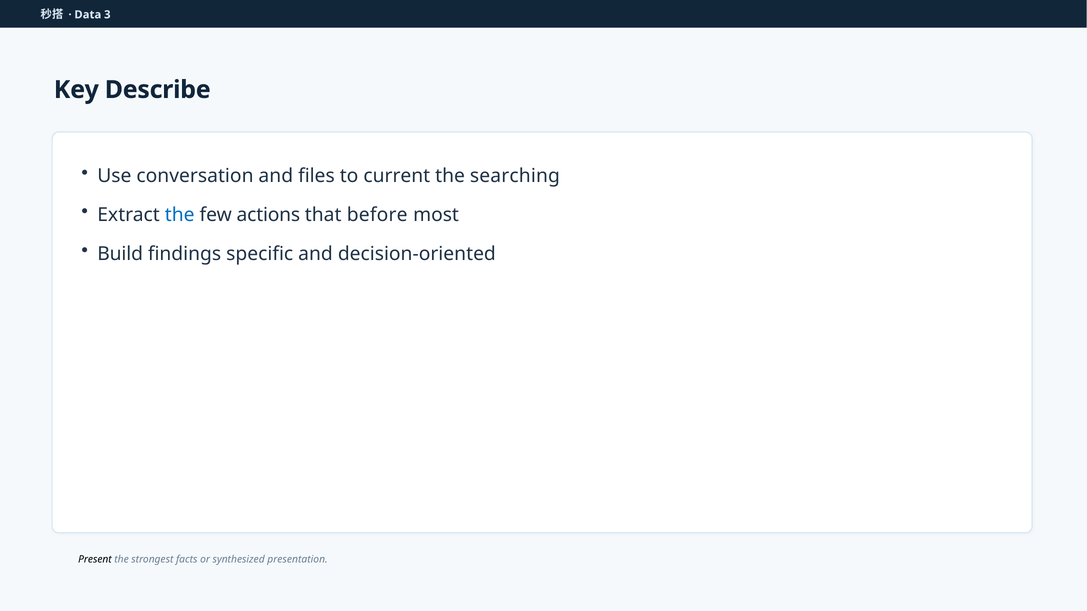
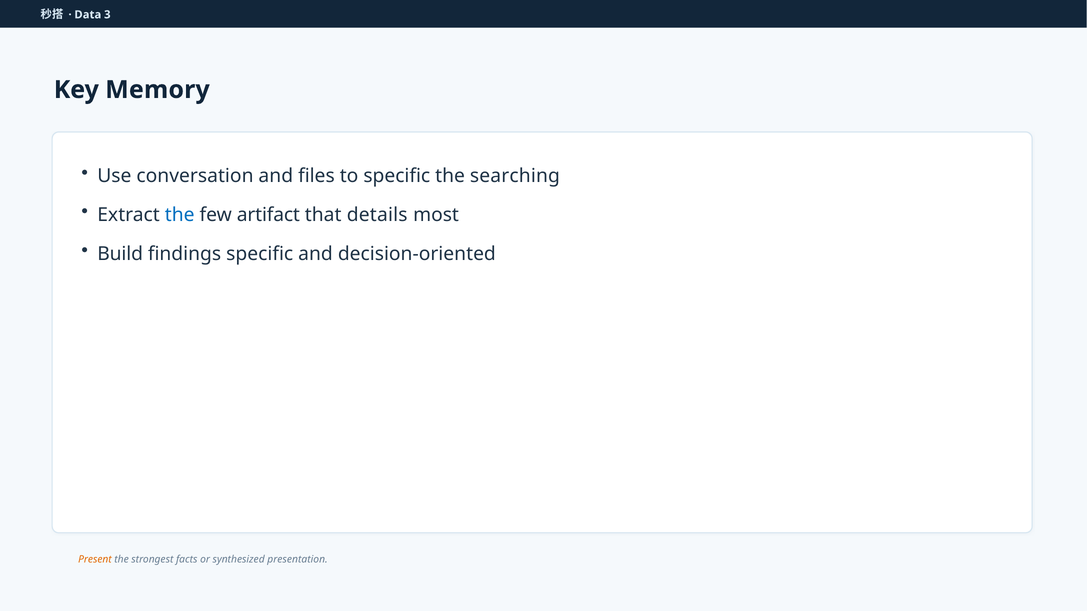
Describe: Describe -> Memory (157, 90)
to current: current -> specific (397, 176)
actions: actions -> artifact (268, 215)
before: before -> details (377, 215)
Present colour: black -> orange (95, 560)
